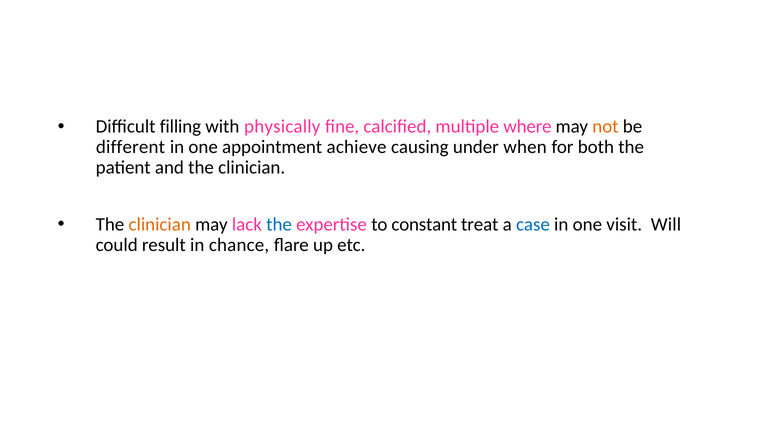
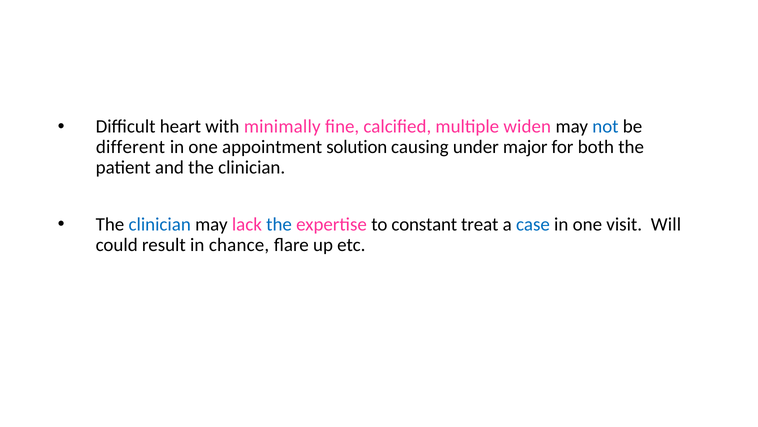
filling: filling -> heart (180, 126)
physically: physically -> minimally (282, 126)
where: where -> widen (527, 126)
not colour: orange -> blue (605, 126)
achieve: achieve -> solution (357, 147)
when: when -> major (525, 147)
clinician colour: orange -> blue (160, 224)
